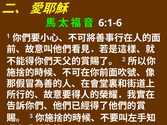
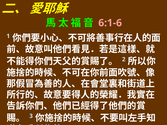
6:1-6 colour: white -> pink (110, 23)
